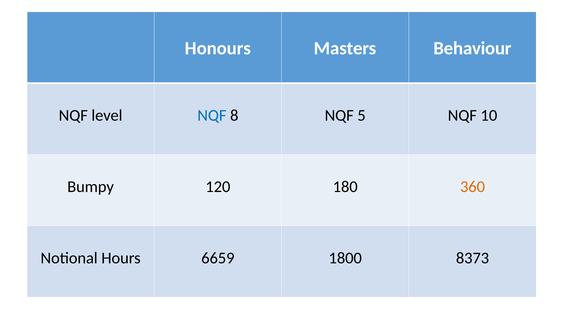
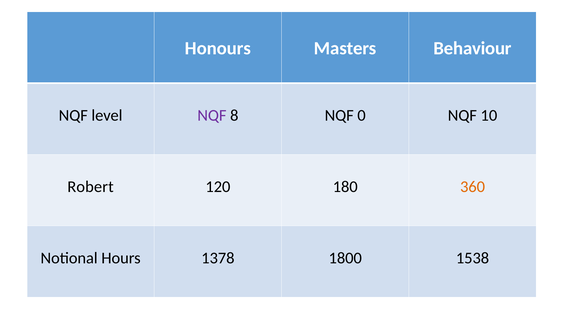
NQF colour: blue -> purple (212, 115)
5: 5 -> 0 (362, 115)
Bumpy: Bumpy -> Robert (91, 187)
6659: 6659 -> 1378 (218, 258)
8373: 8373 -> 1538 (473, 258)
